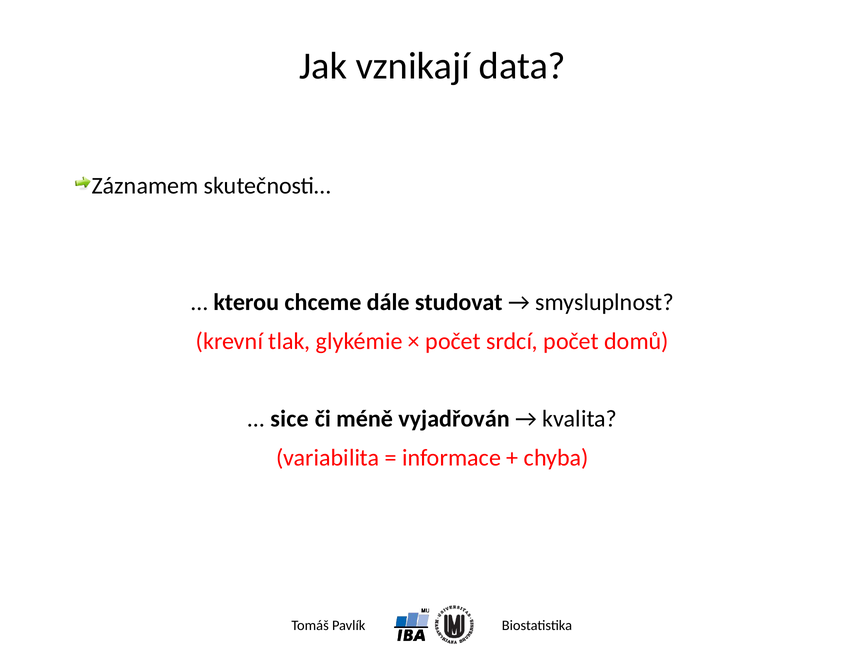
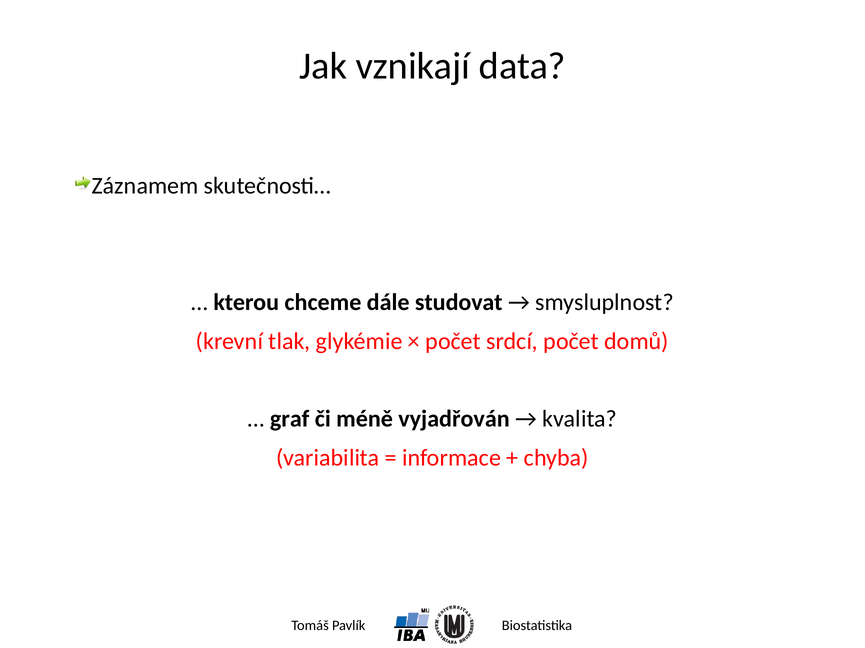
sice: sice -> graf (290, 419)
